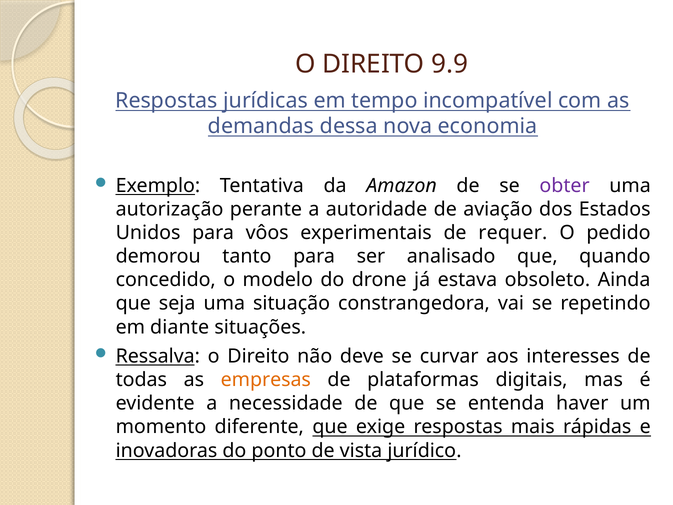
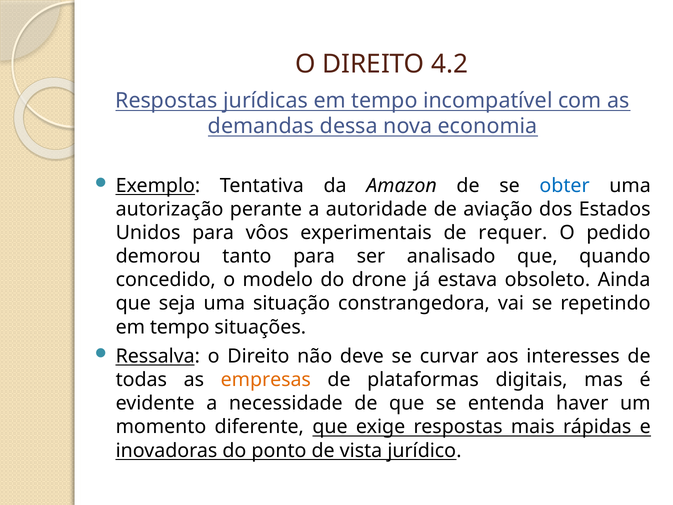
9.9: 9.9 -> 4.2 (450, 64)
obter colour: purple -> blue (565, 186)
diante: diante -> tempo (180, 327)
